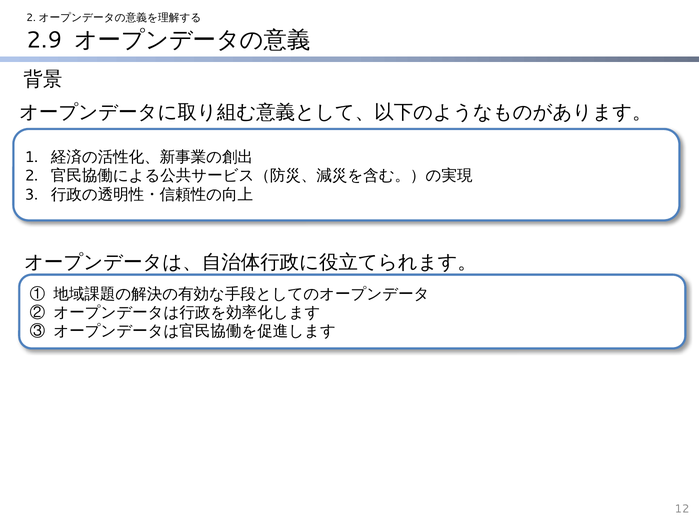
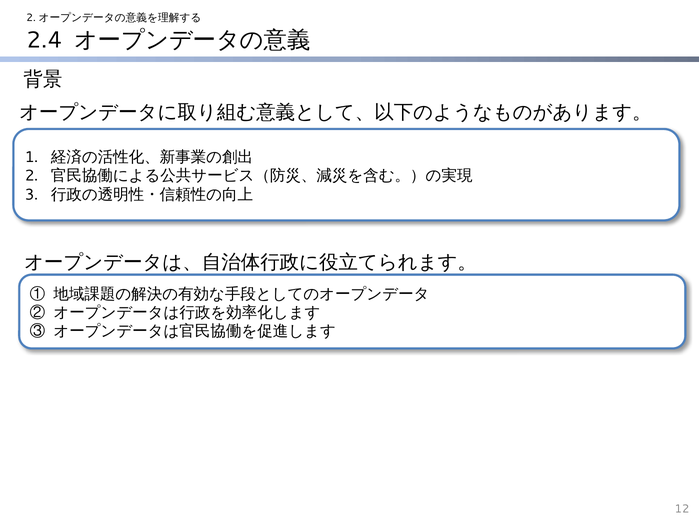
2.9: 2.9 -> 2.4 (44, 40)
